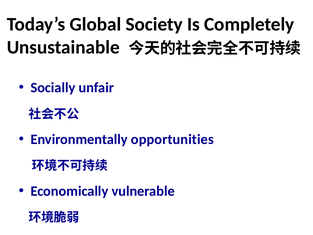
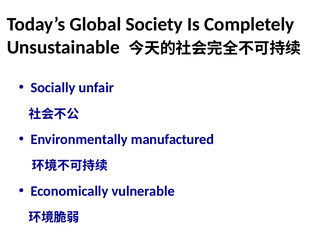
opportunities: opportunities -> manufactured (173, 139)
